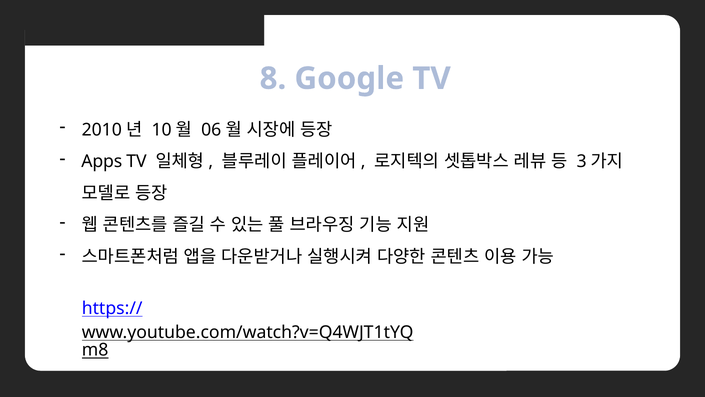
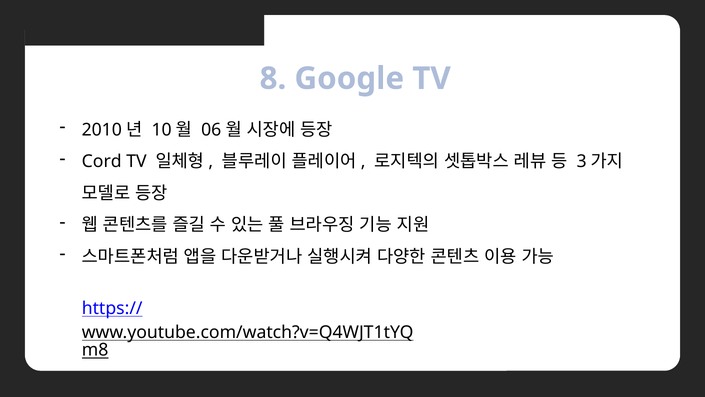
Apps: Apps -> Cord (102, 161)
